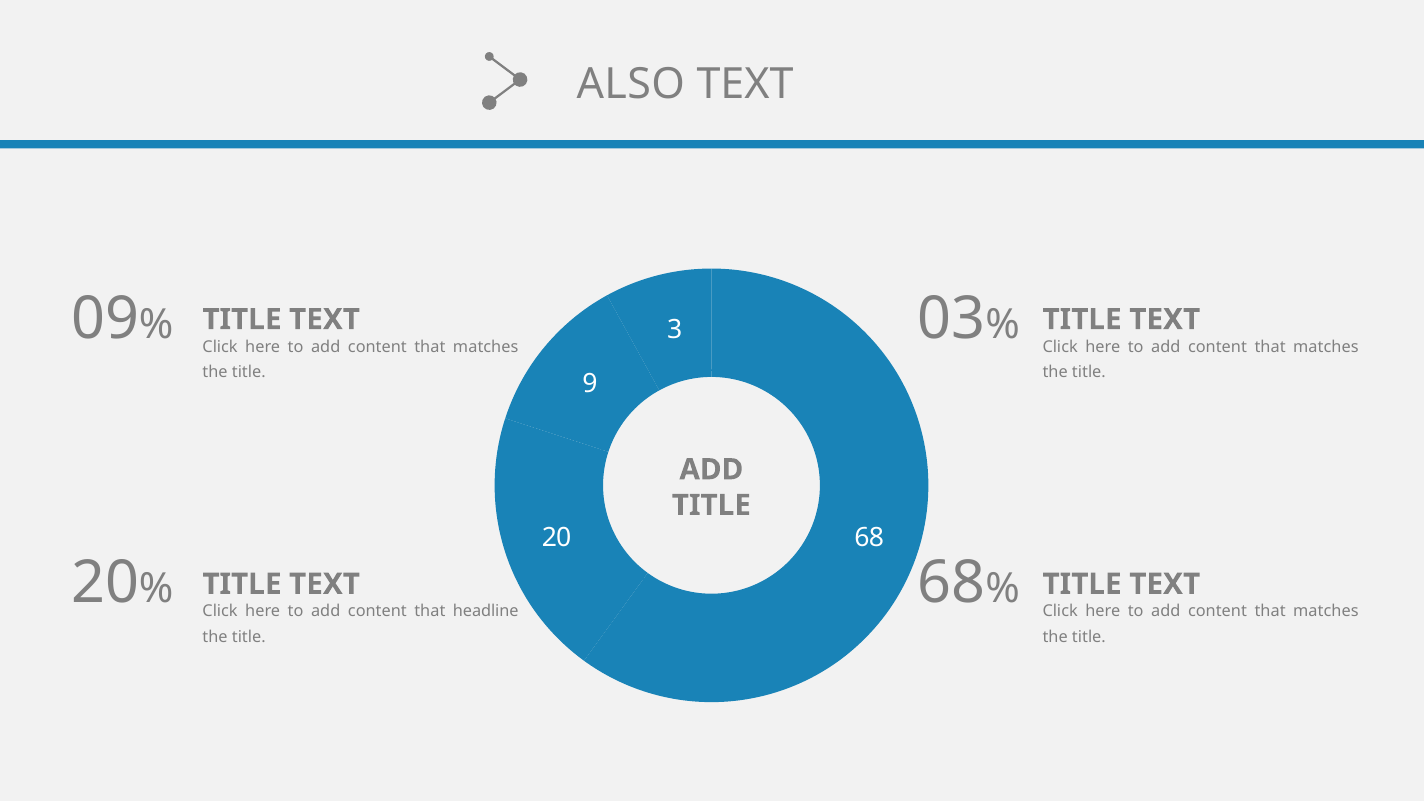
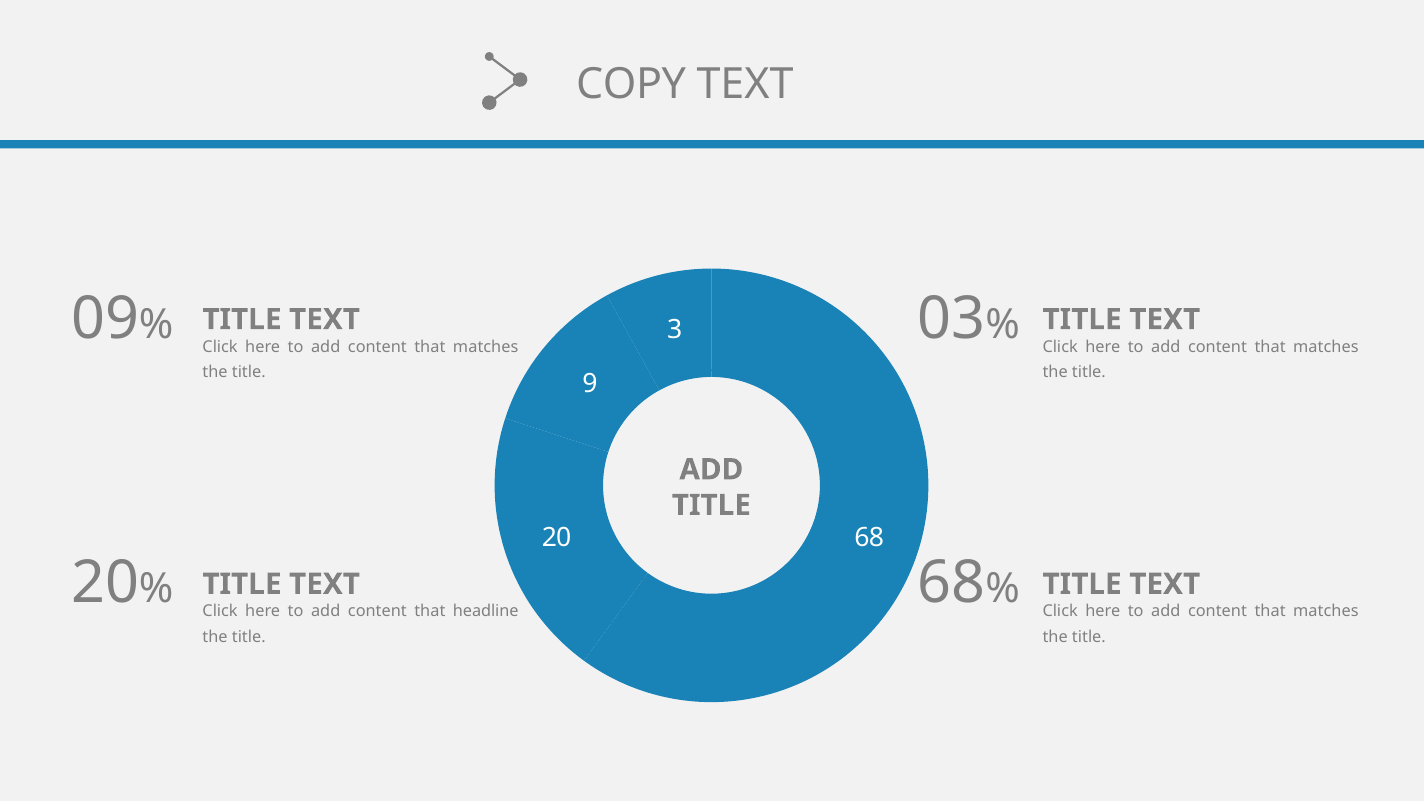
ALSO: ALSO -> COPY (631, 84)
